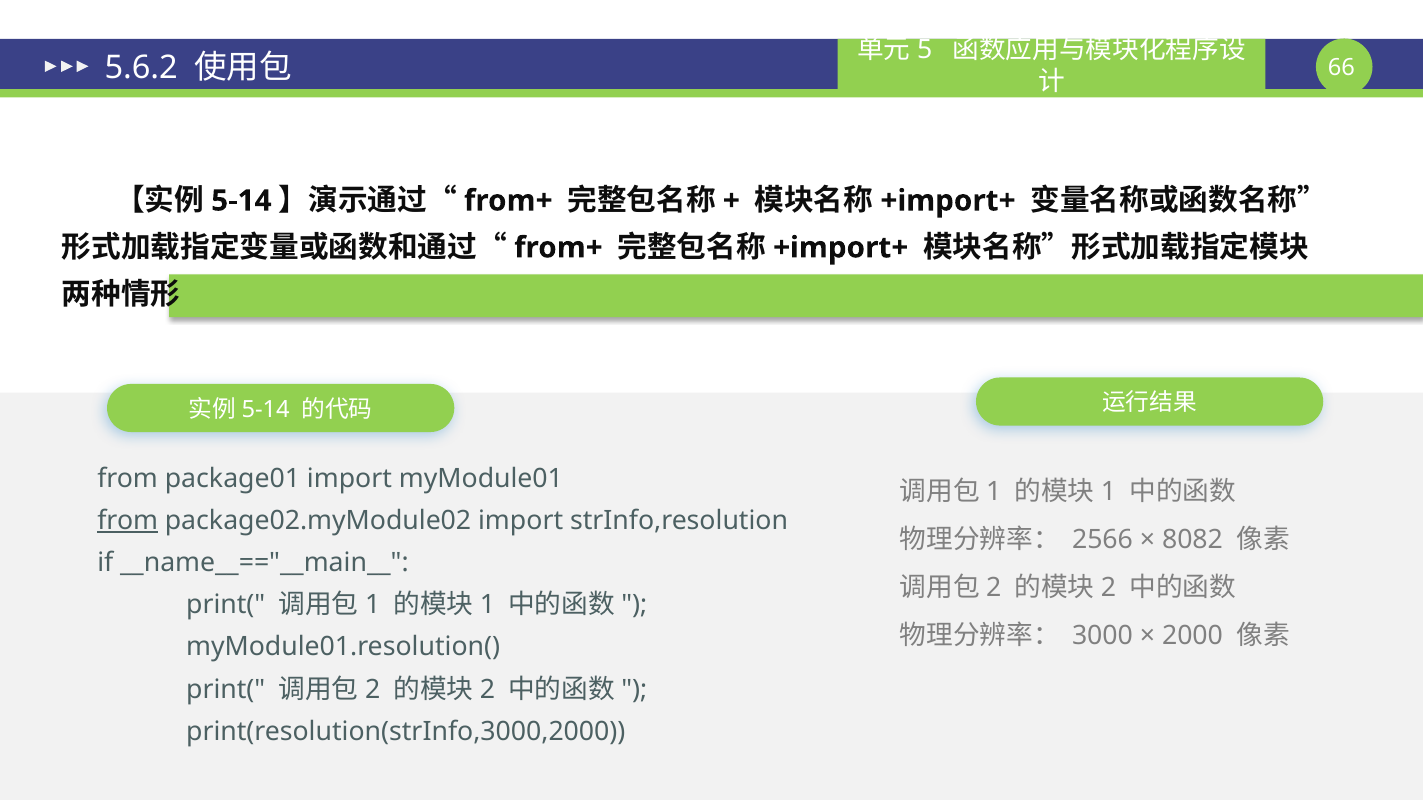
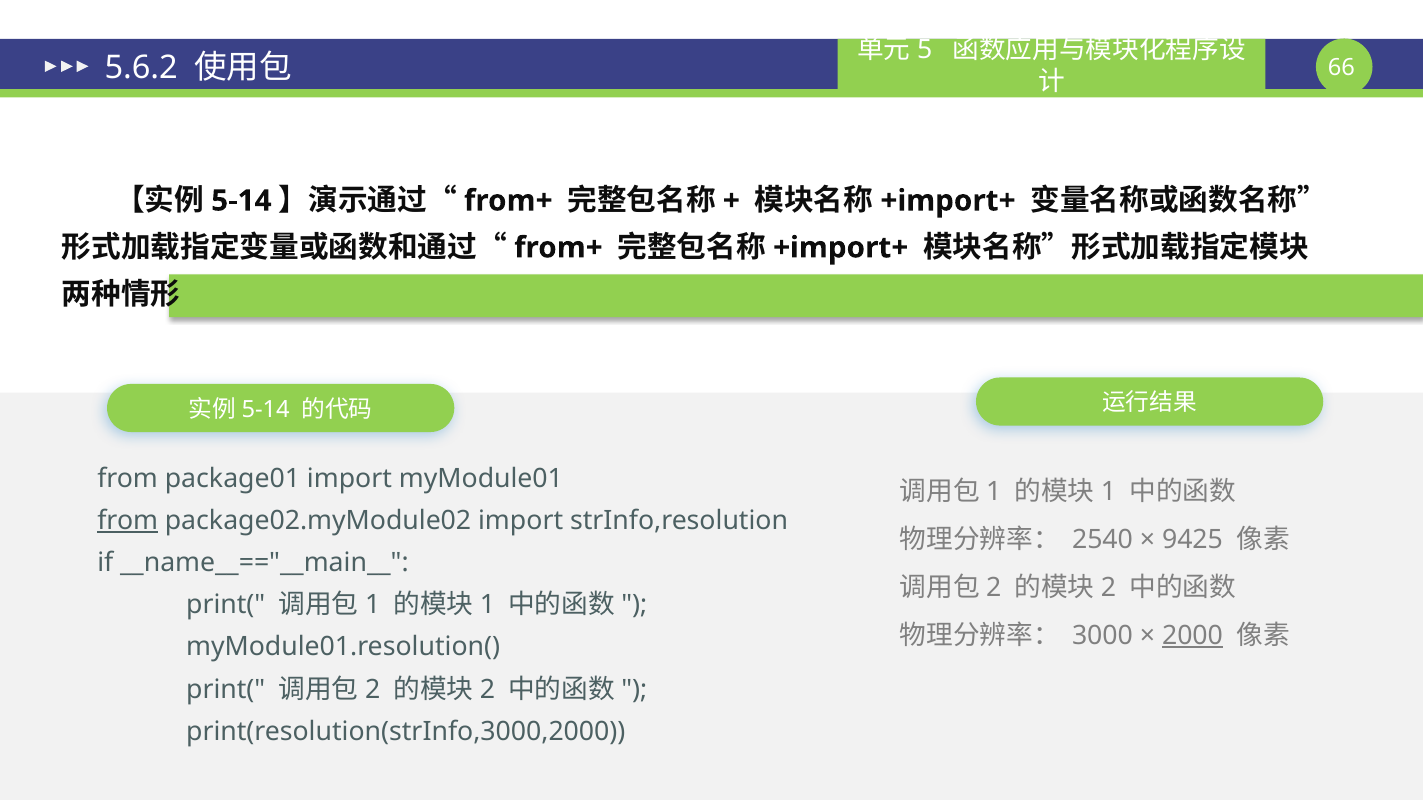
2566: 2566 -> 2540 (1102, 539)
8082: 8082 -> 9425 (1192, 539)
2000 underline: none -> present (1192, 635)
